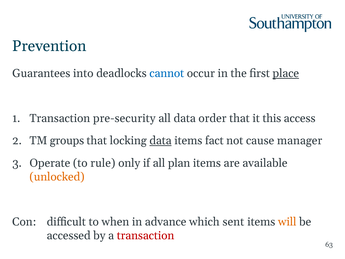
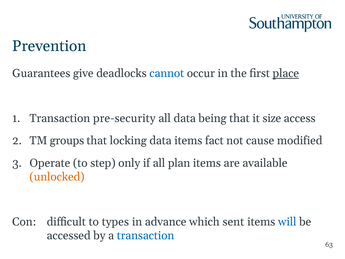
into: into -> give (83, 73)
order: order -> being (213, 118)
this: this -> size (272, 118)
data underline: present -> none (160, 141)
manager: manager -> modified (300, 141)
rule: rule -> step (103, 163)
when: when -> types (115, 222)
will colour: orange -> blue (287, 222)
transaction colour: red -> blue (146, 235)
